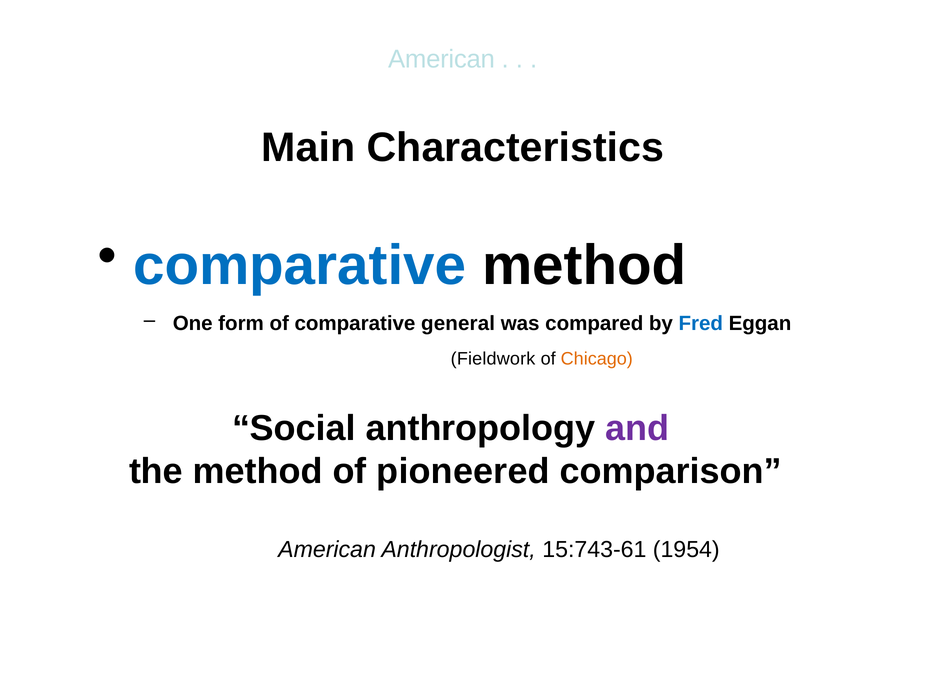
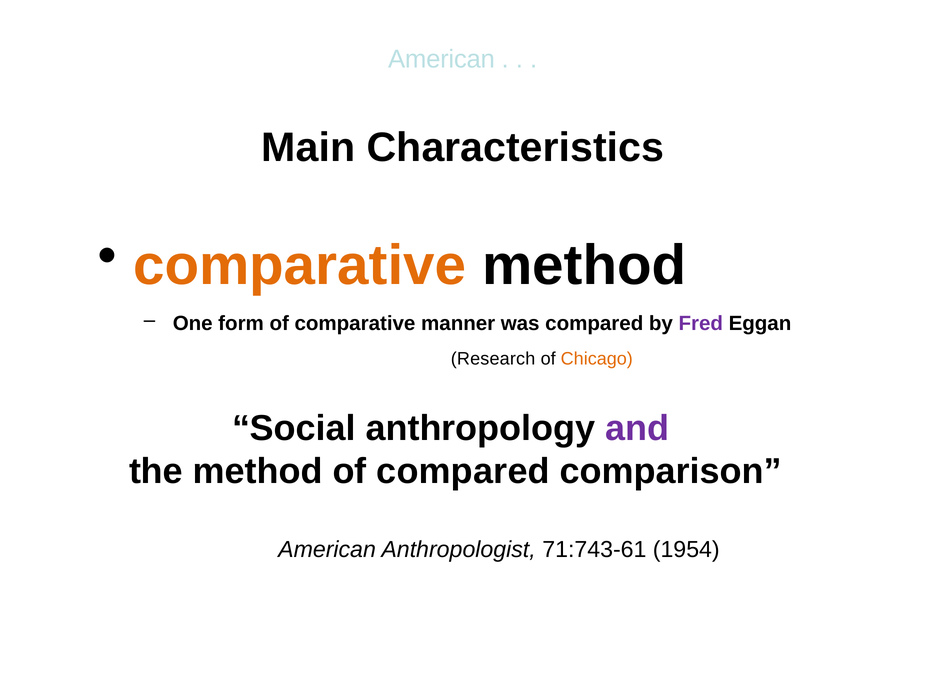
comparative colour: blue -> orange (300, 266)
general: general -> manner (458, 323)
Fred colour: blue -> purple (701, 323)
Fieldwork: Fieldwork -> Research (493, 359)
of pioneered: pioneered -> compared (463, 471)
15:743-61: 15:743-61 -> 71:743-61 (594, 549)
